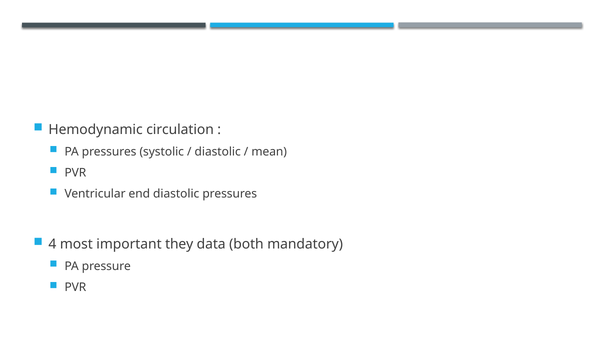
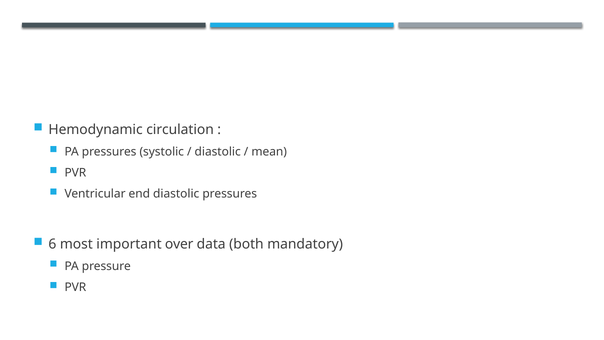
4: 4 -> 6 (52, 244)
they: they -> over (179, 244)
